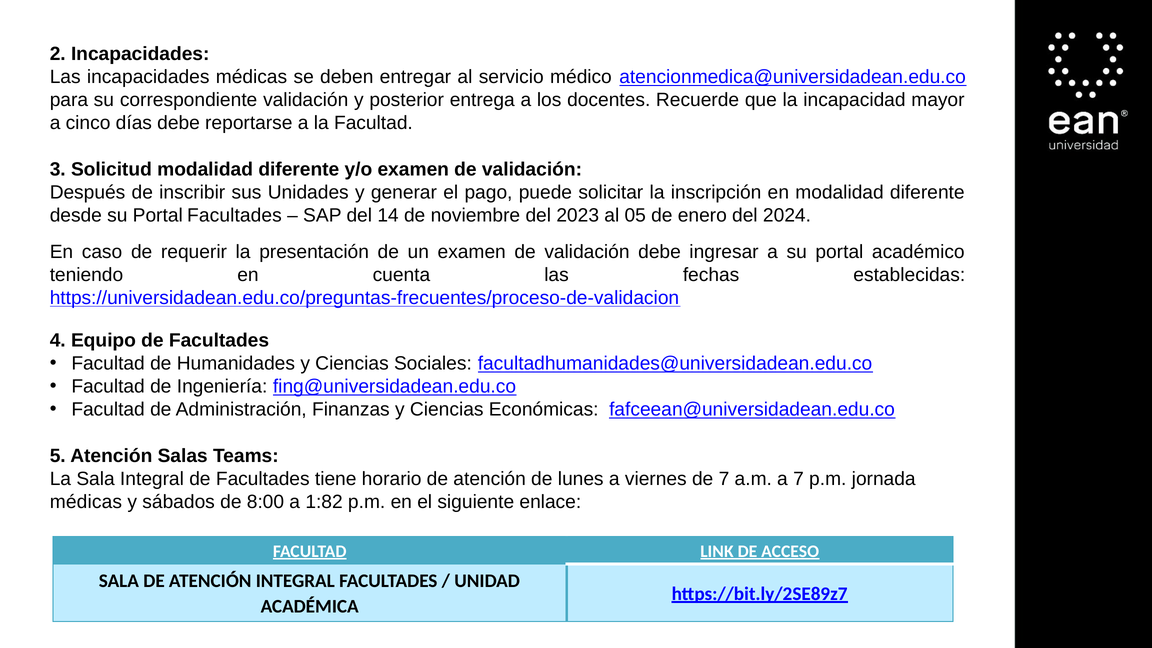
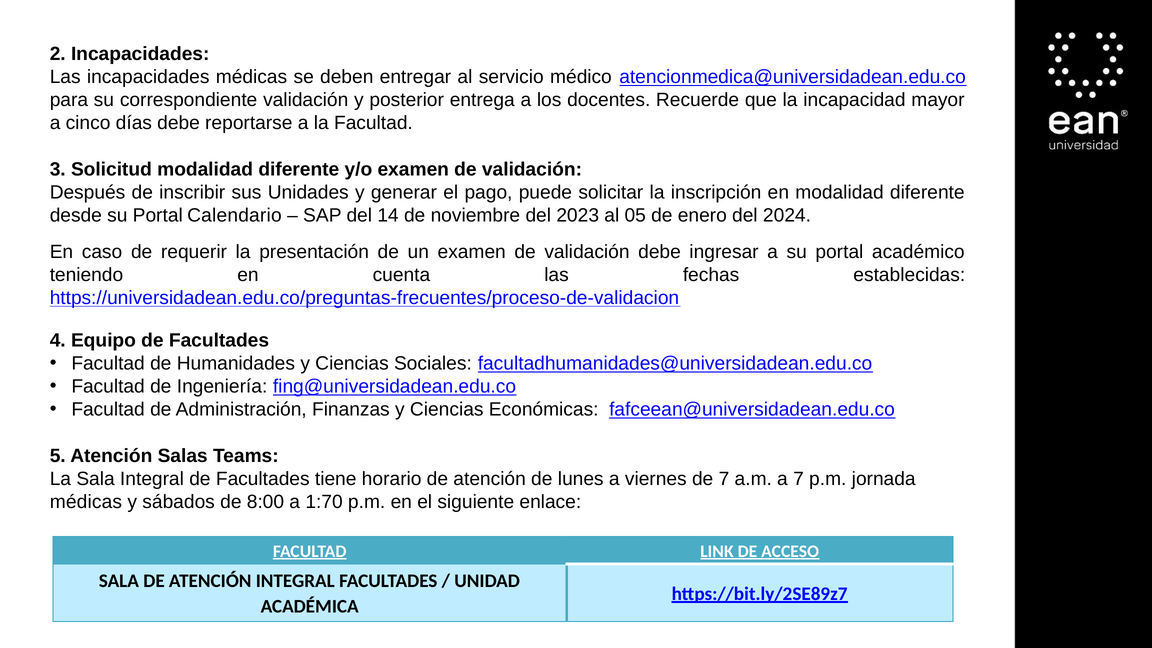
Portal Facultades: Facultades -> Calendario (234, 215)
1:82: 1:82 -> 1:70 (324, 502)
